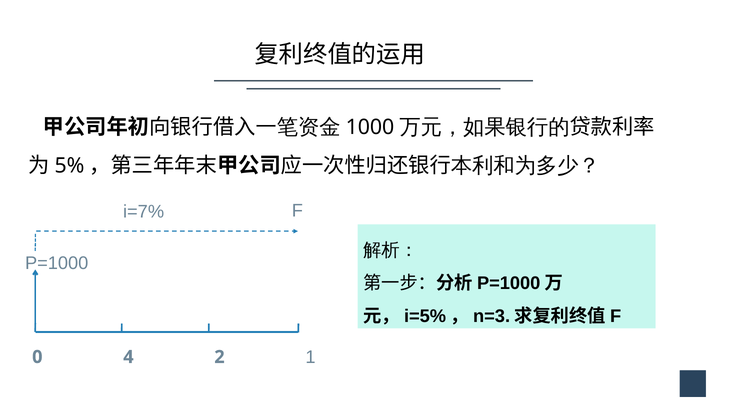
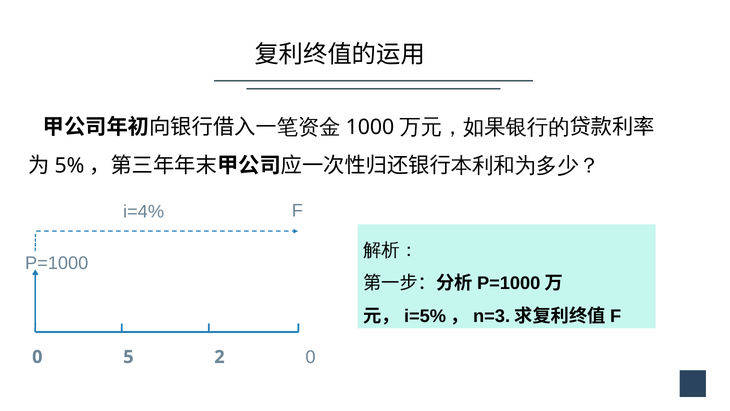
i=7%: i=7% -> i=4% (144, 212)
4: 4 -> 5 (128, 357)
2 1: 1 -> 0 (310, 357)
